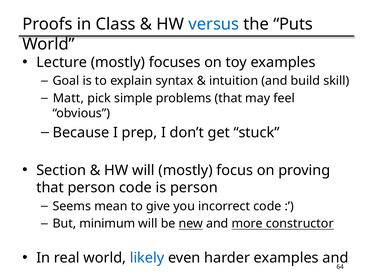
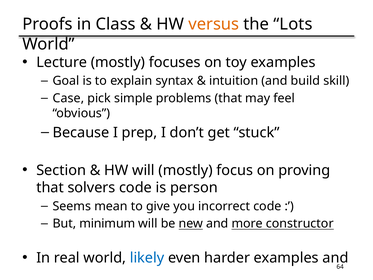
versus colour: blue -> orange (214, 24)
Puts: Puts -> Lots (293, 24)
Matt: Matt -> Case (68, 98)
that person: person -> solvers (91, 188)
